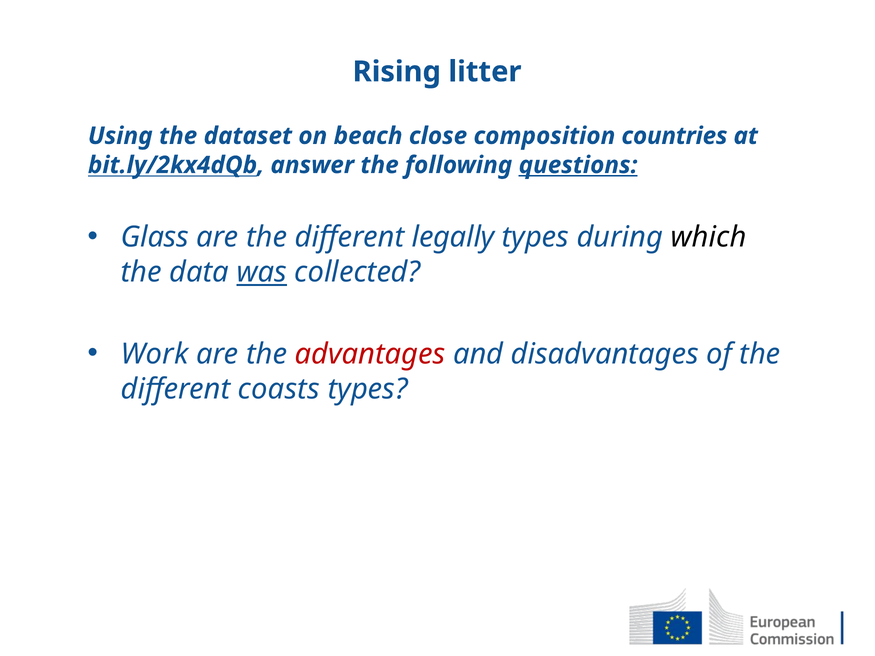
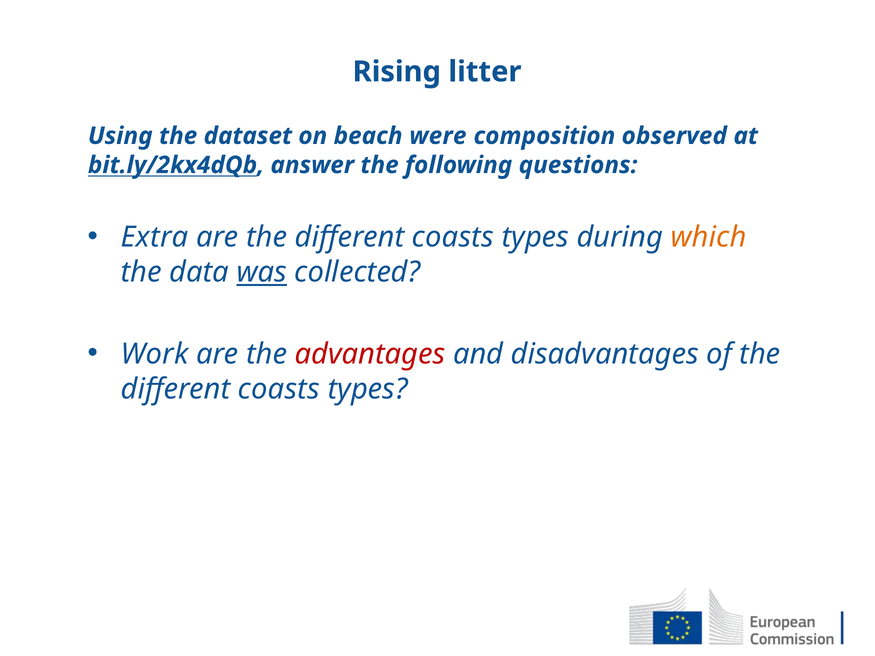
close: close -> were (438, 136)
countries: countries -> observed (674, 136)
questions underline: present -> none (578, 165)
Glass: Glass -> Extra (155, 237)
are the different legally: legally -> coasts (453, 237)
which colour: black -> orange (709, 237)
